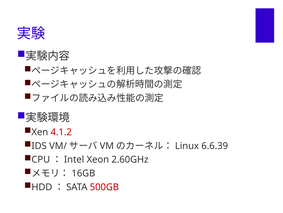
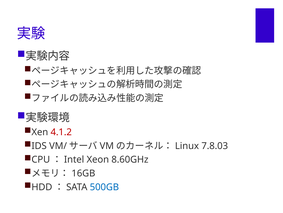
6.6.39: 6.6.39 -> 7.8.03 (215, 145)
2.60GHz: 2.60GHz -> 8.60GHz (130, 159)
500GB colour: red -> blue (104, 186)
